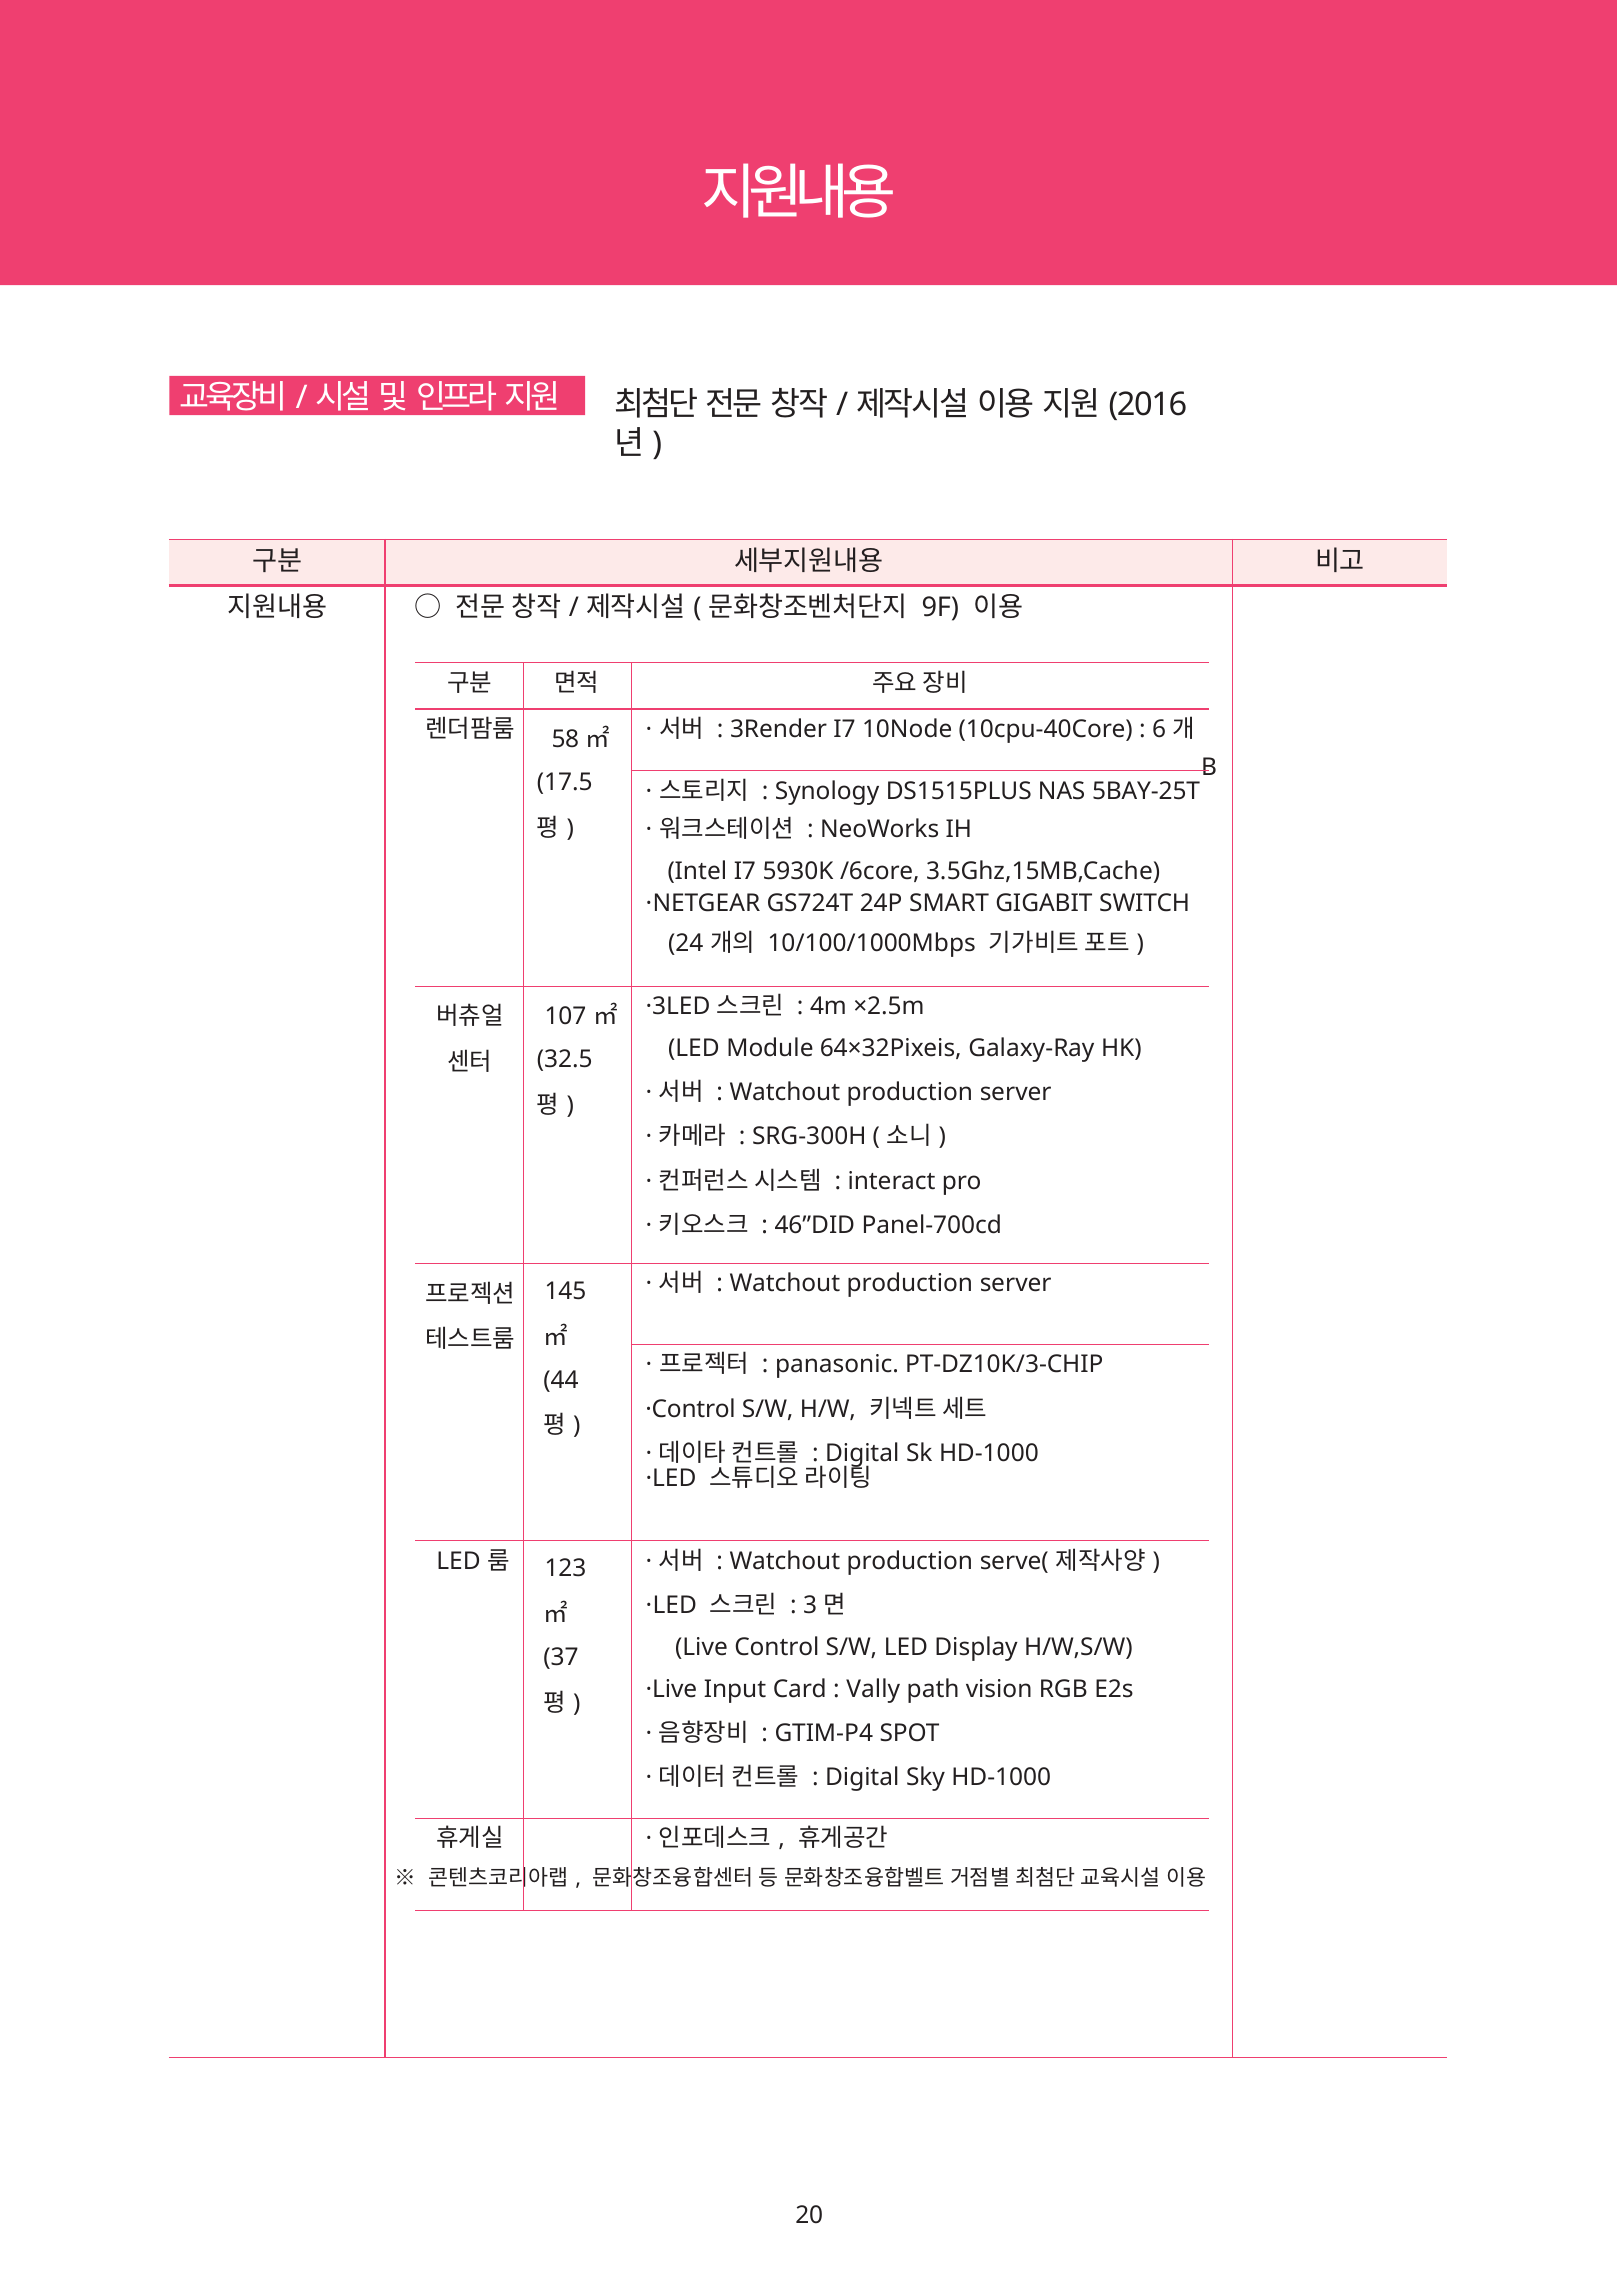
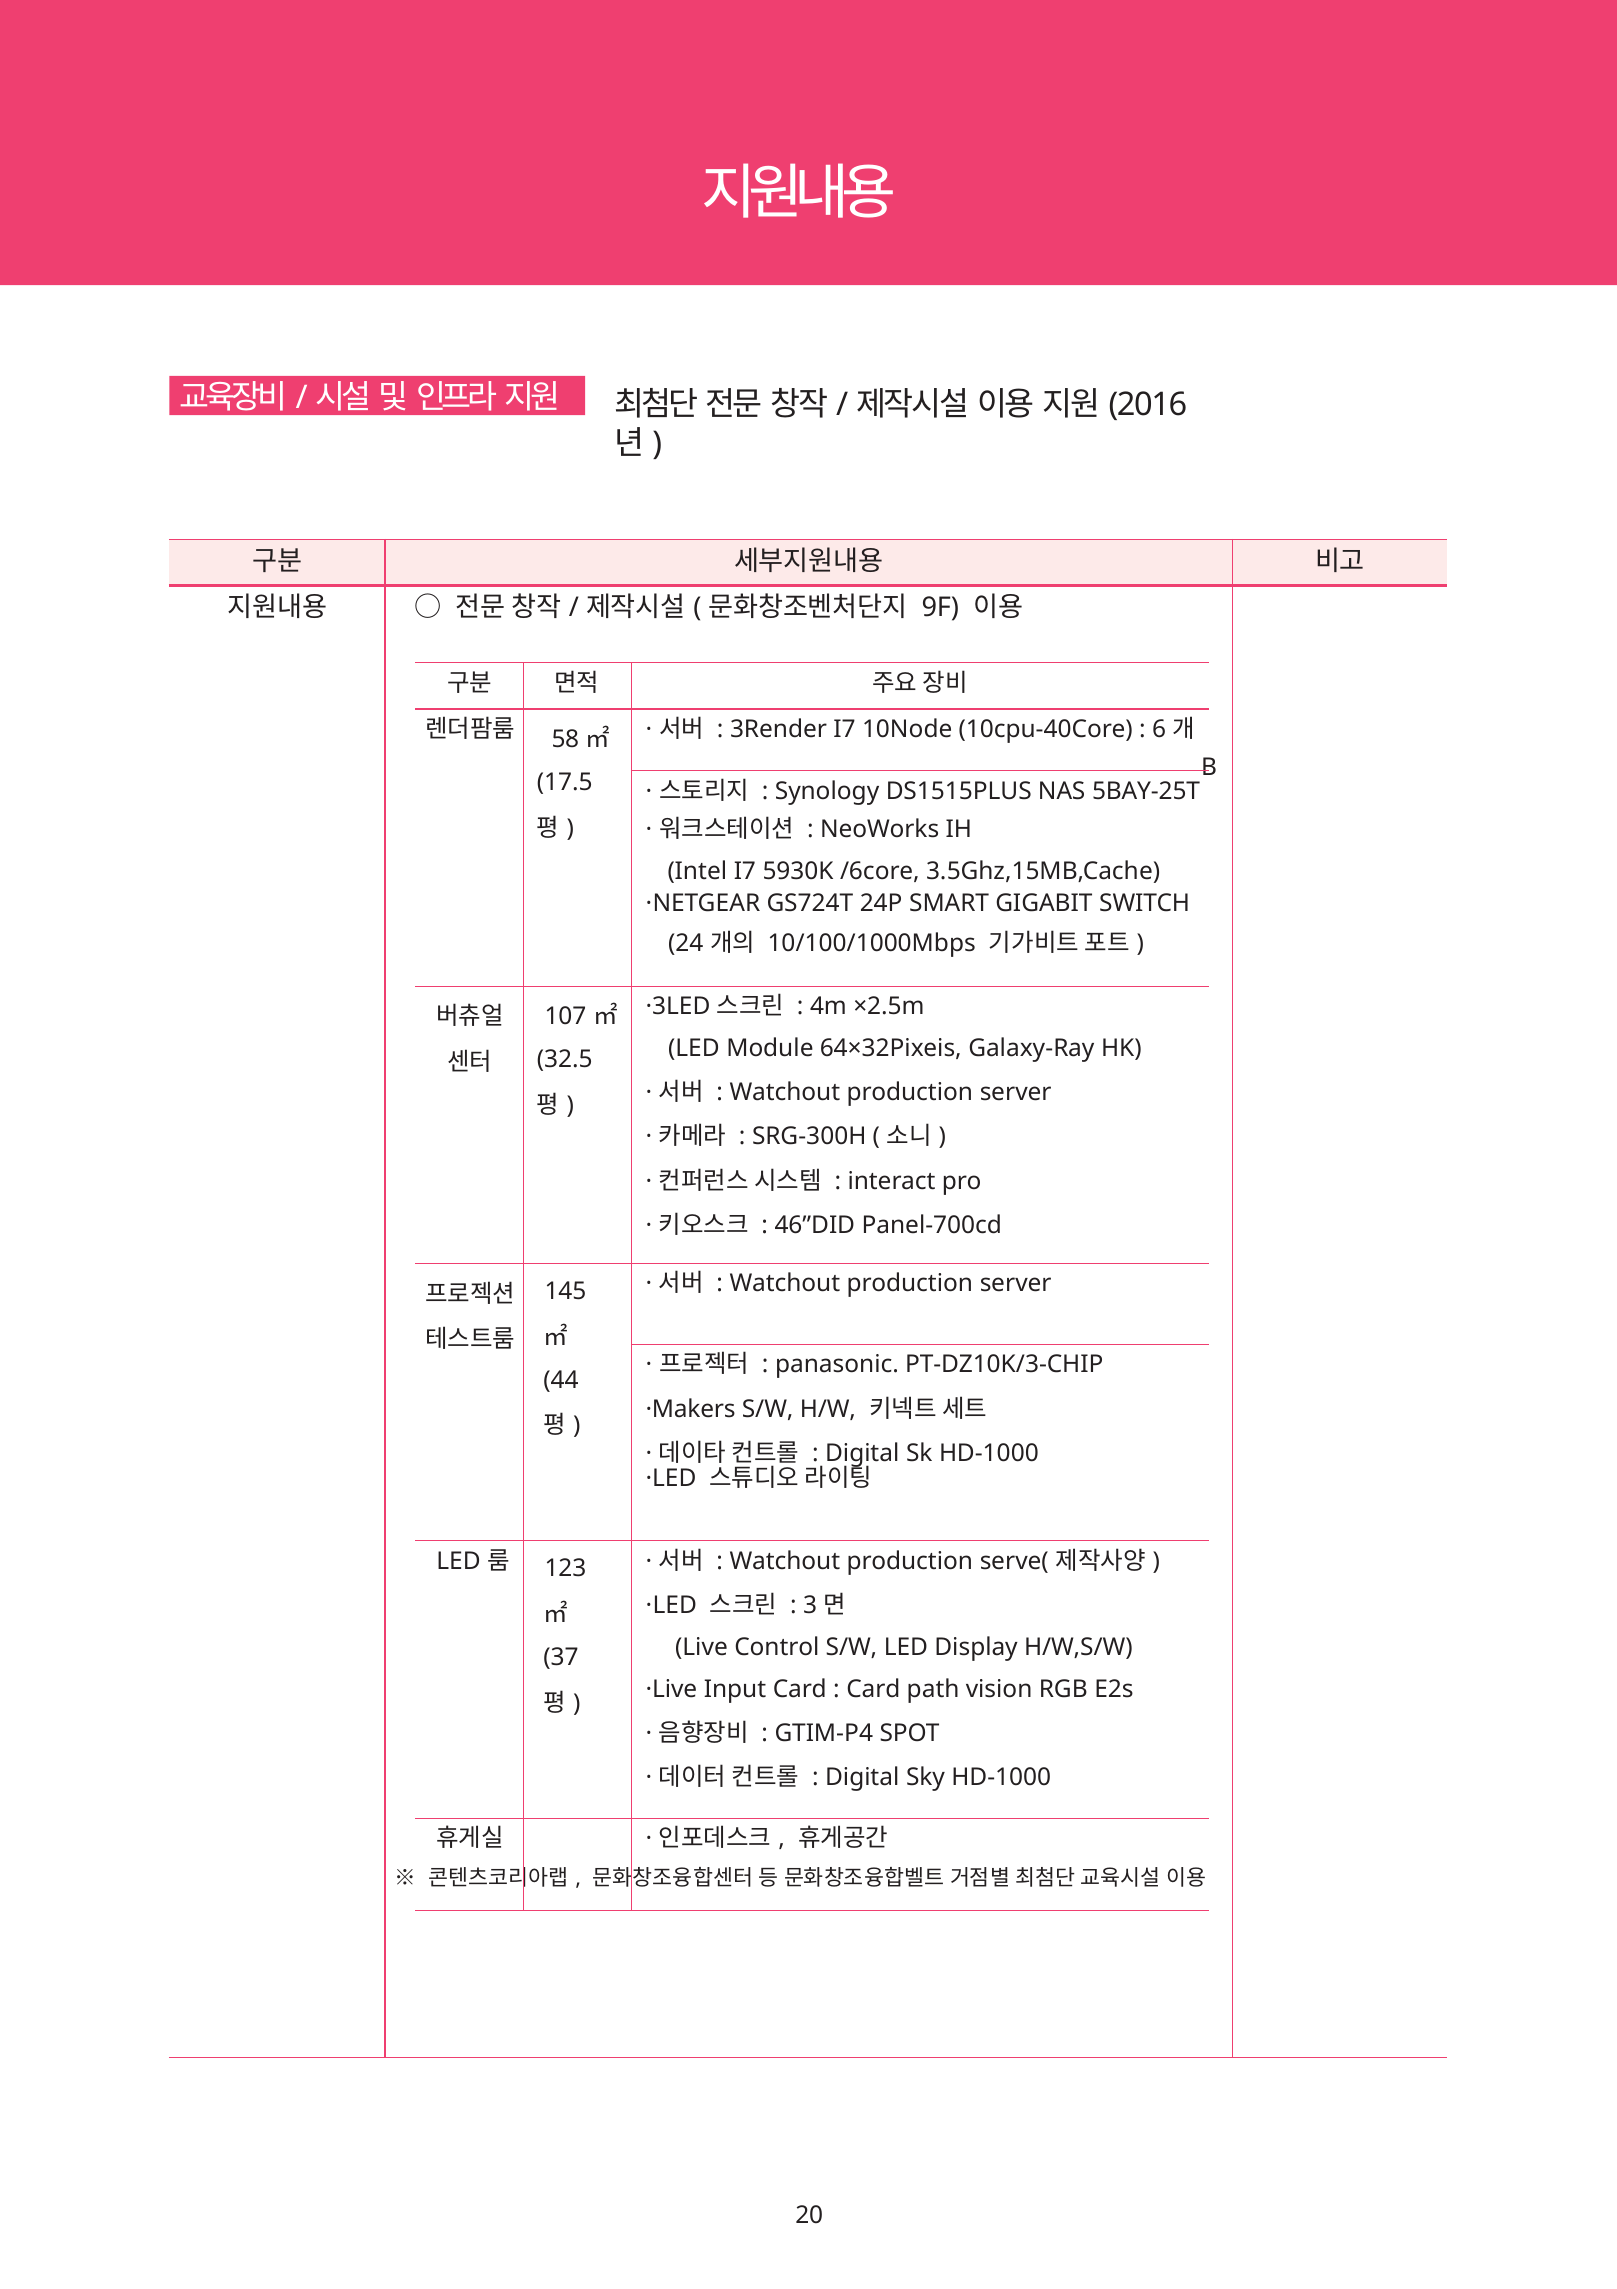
·Control: ·Control -> ·Makers (691, 1409)
Vally: Vally -> Card (873, 1689)
